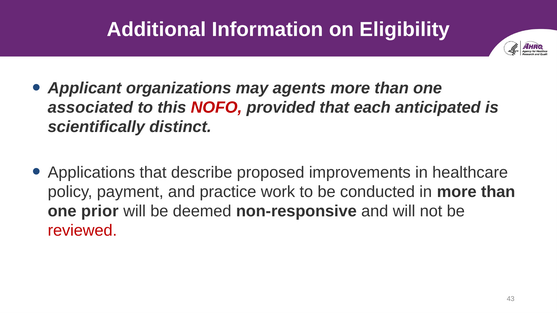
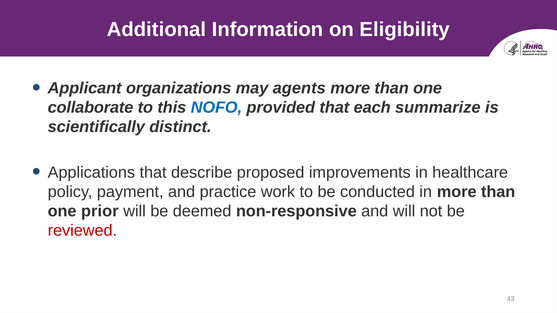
associated: associated -> collaborate (90, 108)
NOFO colour: red -> blue (216, 108)
anticipated: anticipated -> summarize (438, 108)
